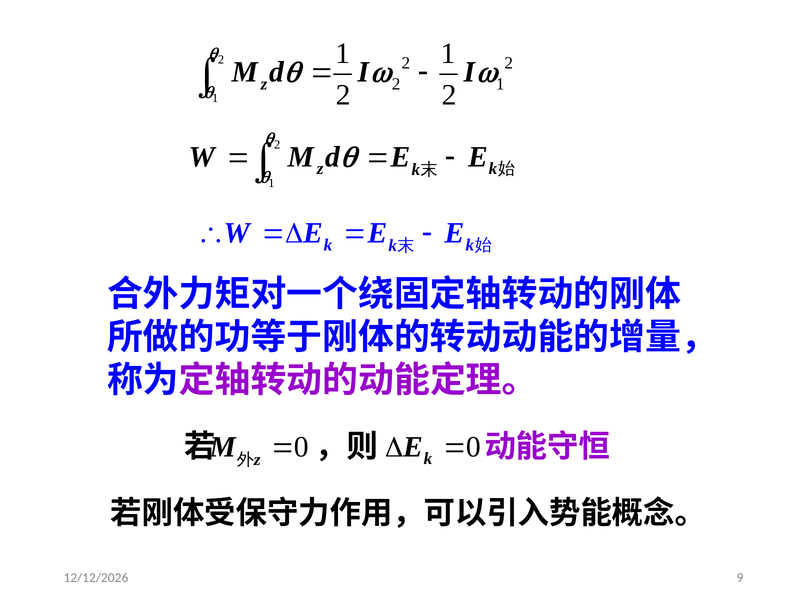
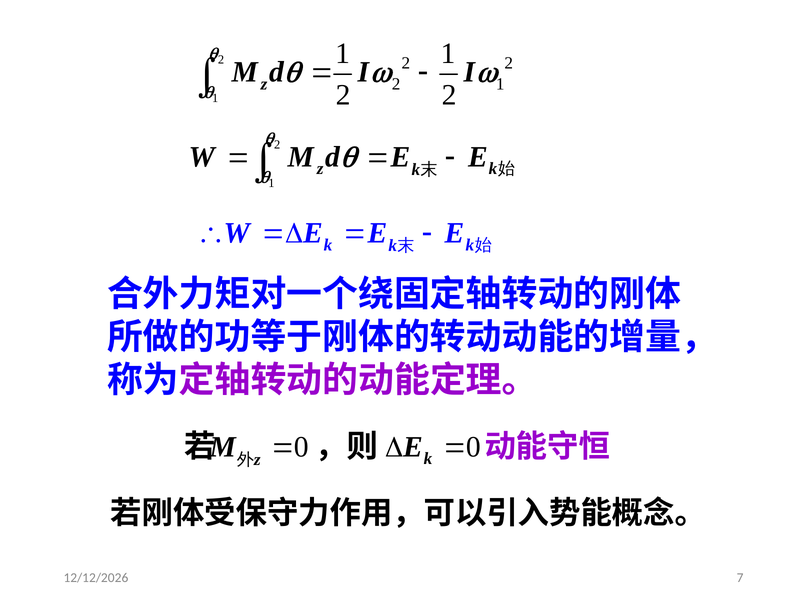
9: 9 -> 7 (740, 578)
